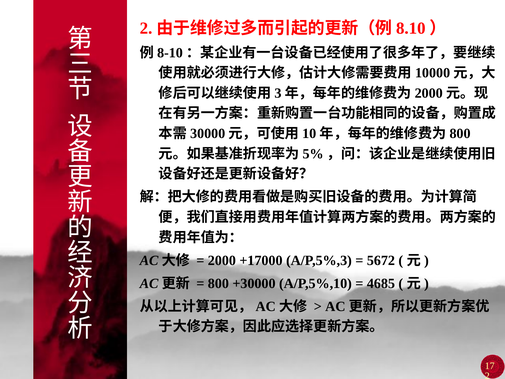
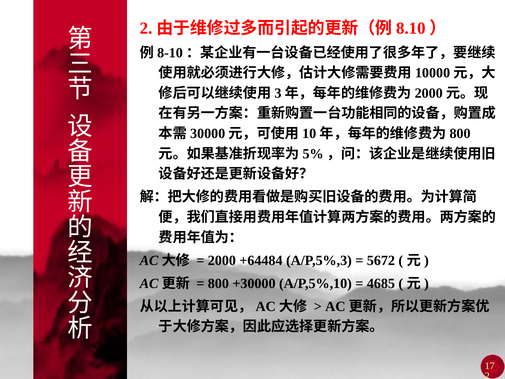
+17000: +17000 -> +64484 (261, 260)
